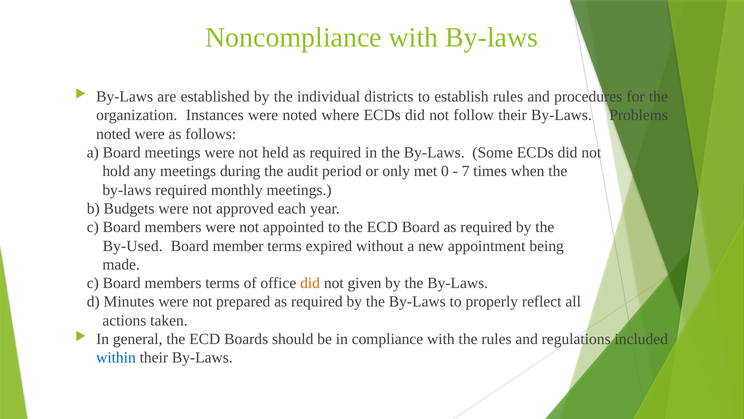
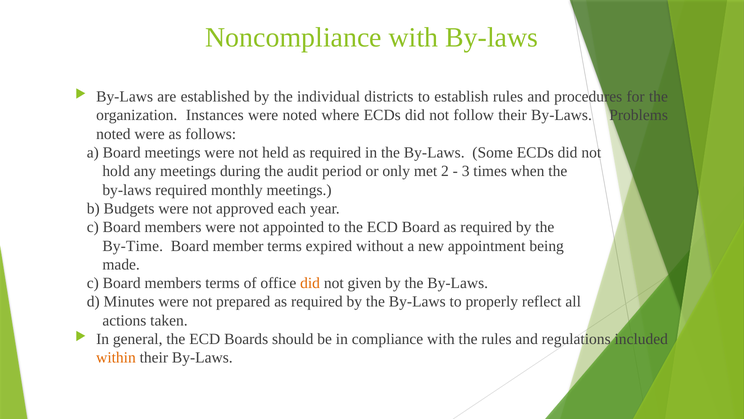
0: 0 -> 2 (445, 171)
7: 7 -> 3 (466, 171)
By-Used: By-Used -> By-Time (133, 246)
within colour: blue -> orange (116, 357)
